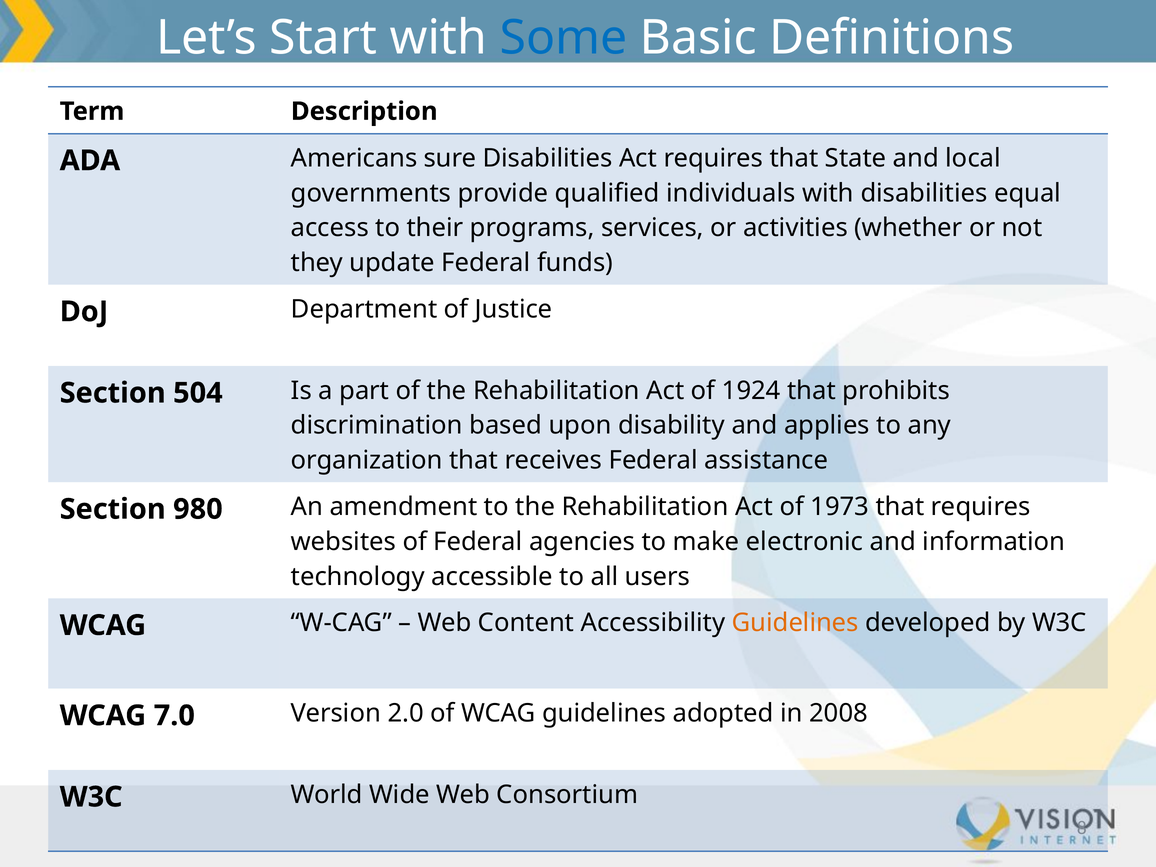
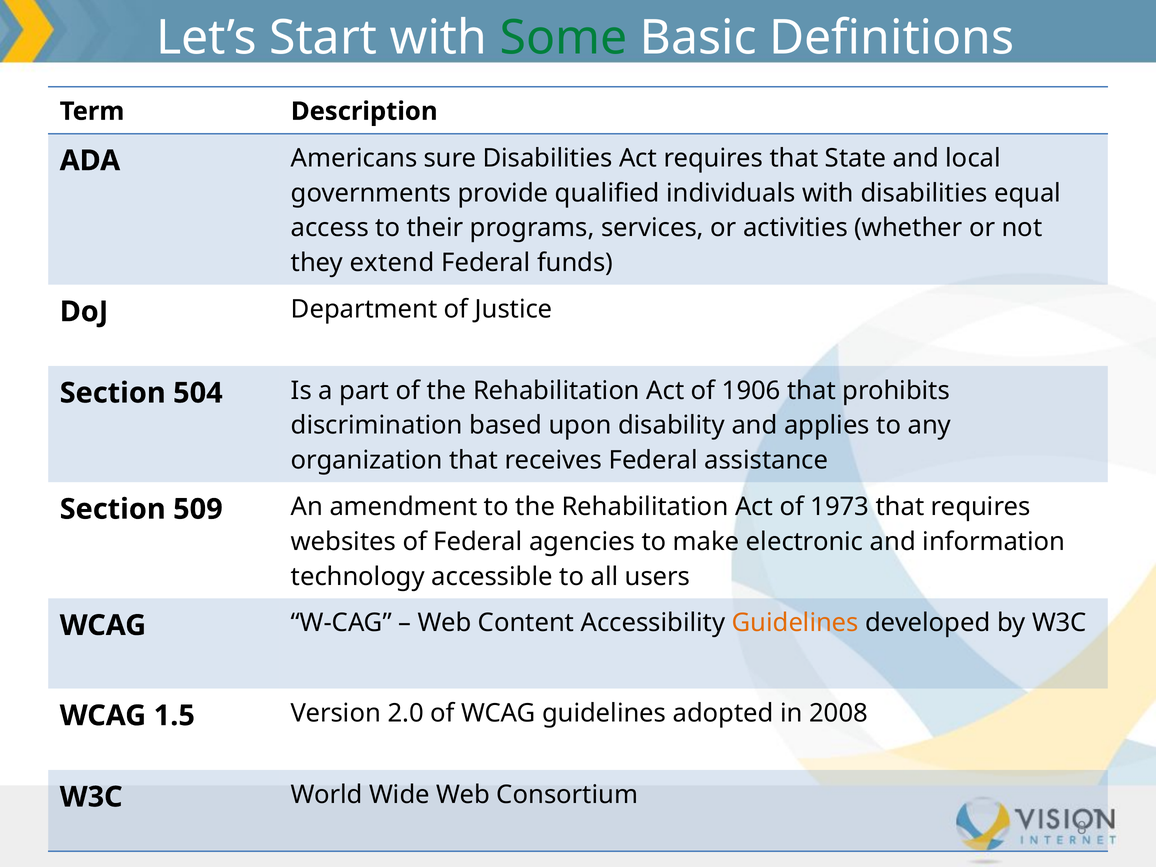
Some colour: blue -> green (563, 38)
update: update -> extend (392, 263)
1924: 1924 -> 1906 (751, 391)
980: 980 -> 509 (198, 509)
7.0: 7.0 -> 1.5 (174, 716)
